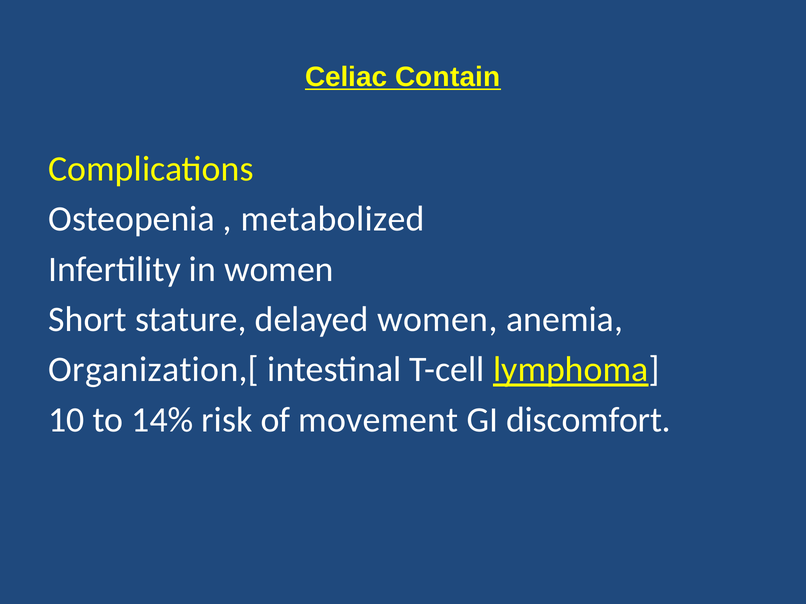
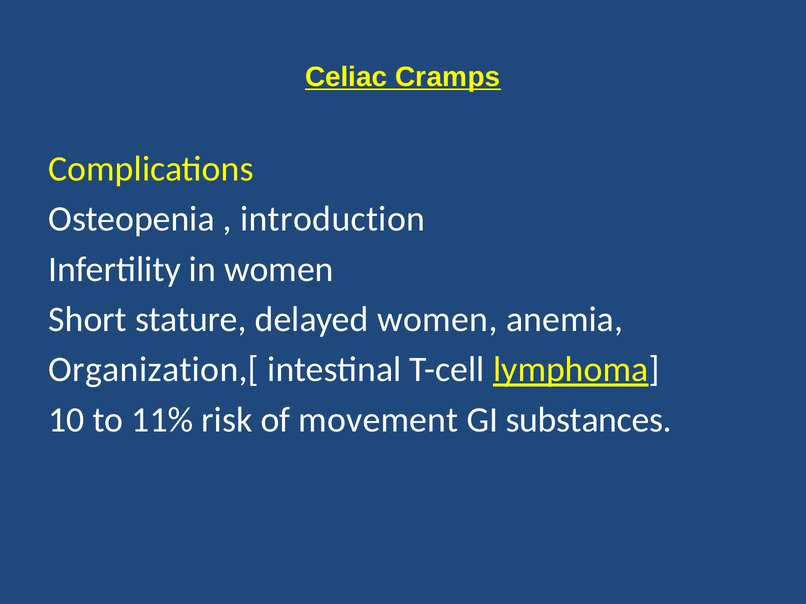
Contain: Contain -> Cramps (448, 77)
metabolized: metabolized -> introduction (333, 219)
14%: 14% -> 11% (162, 420)
discomfort: discomfort -> substances (589, 420)
